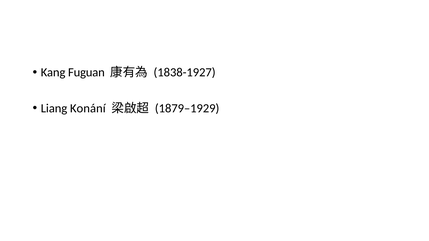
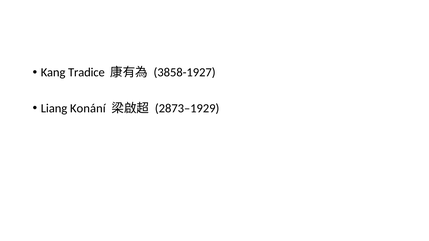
Fuguan: Fuguan -> Tradice (86, 73)
1838-1927: 1838-1927 -> 3858-1927 (185, 73)
1879–1929: 1879–1929 -> 2873–1929 (187, 109)
